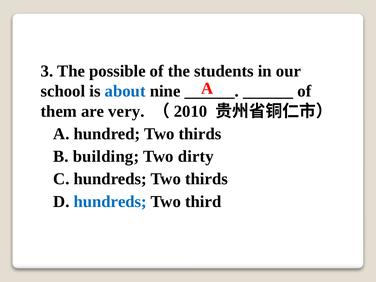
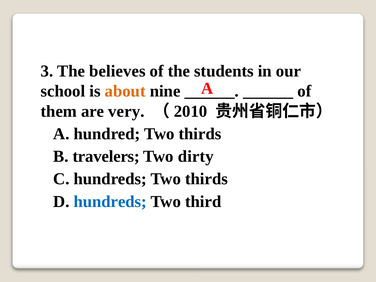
possible: possible -> believes (117, 71)
about colour: blue -> orange (125, 91)
building: building -> travelers (106, 156)
